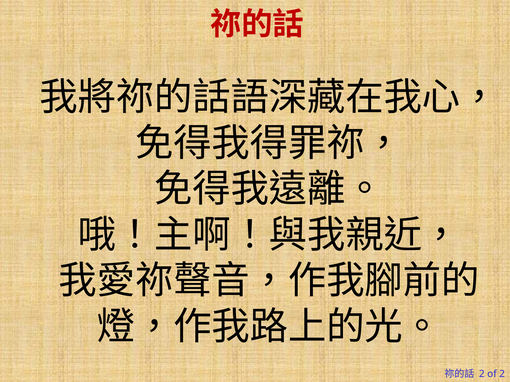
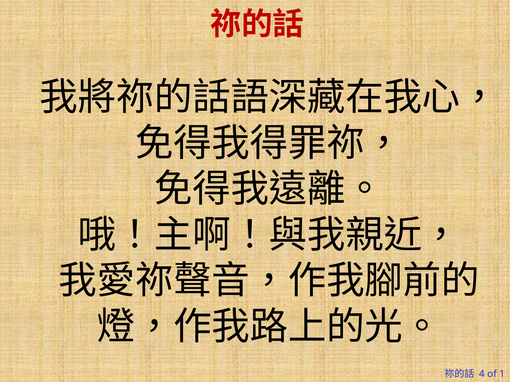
2: 2 -> 4 (482, 375)
of 2: 2 -> 1 (502, 375)
